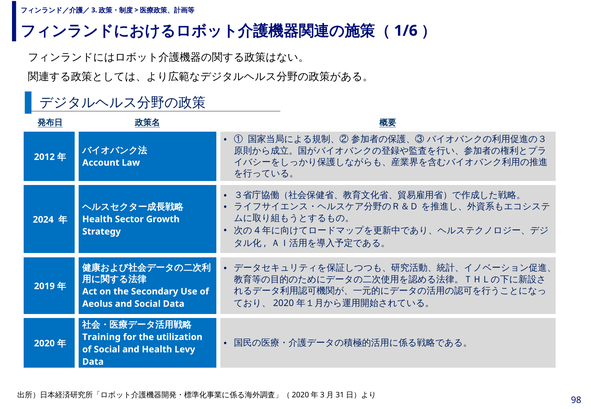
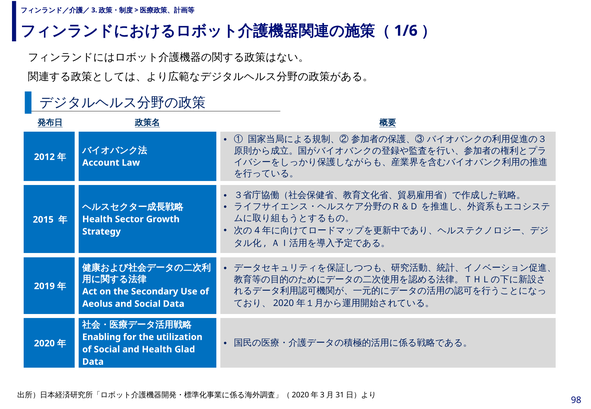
2024: 2024 -> 2015 (43, 220)
Training: Training -> Enabling (102, 337)
Levy: Levy -> Glad (185, 350)
